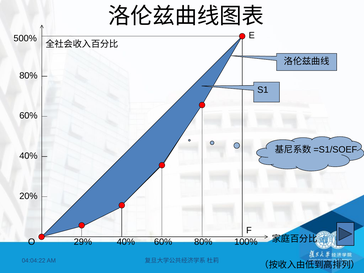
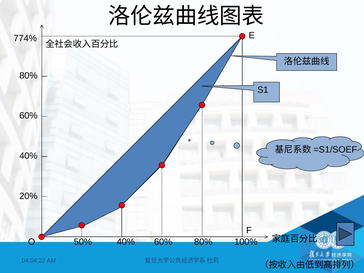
500%: 500% -> 774% (25, 38)
29%: 29% -> 50% (83, 242)
